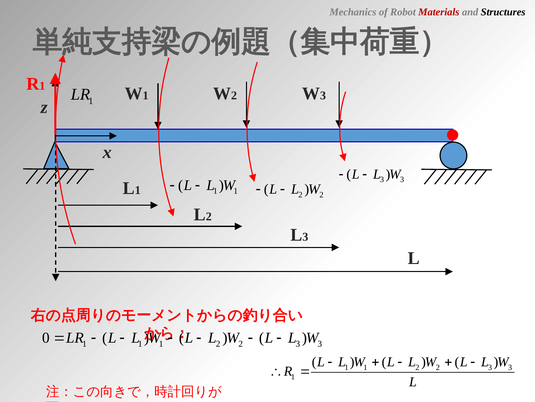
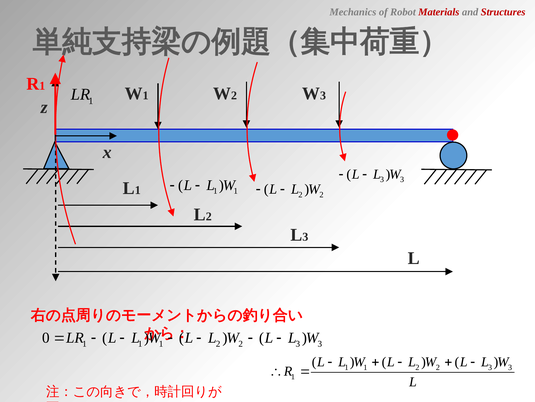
Structures colour: black -> red (503, 12)
